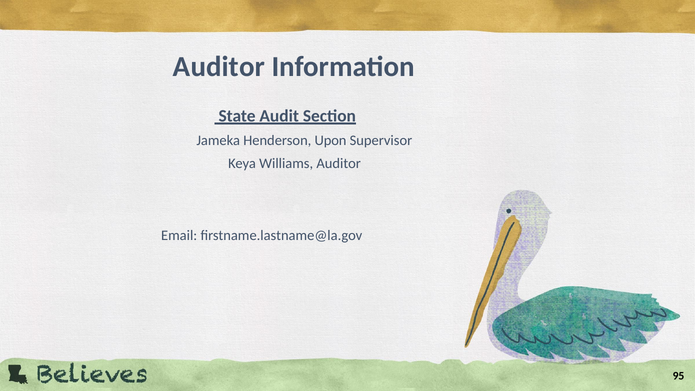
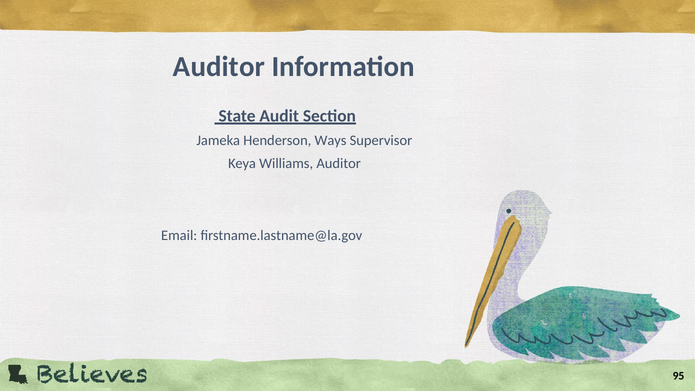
Upon: Upon -> Ways (331, 141)
